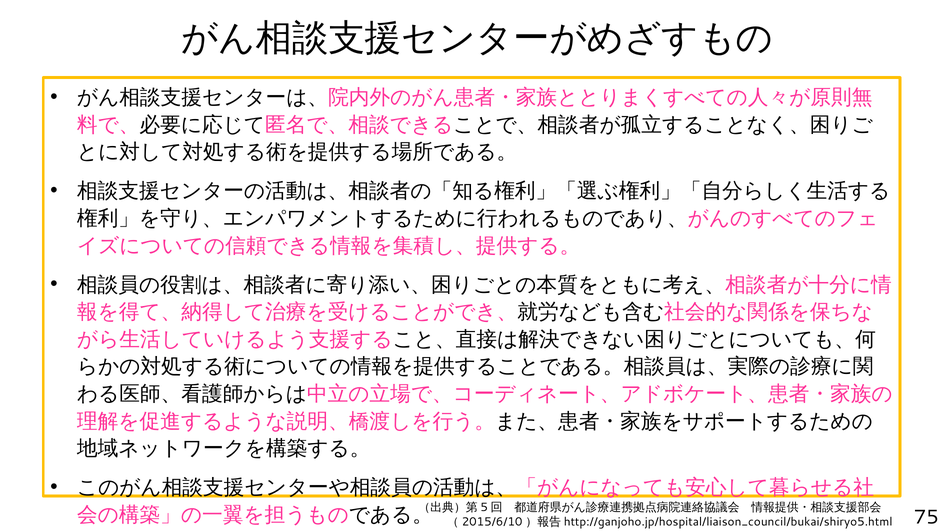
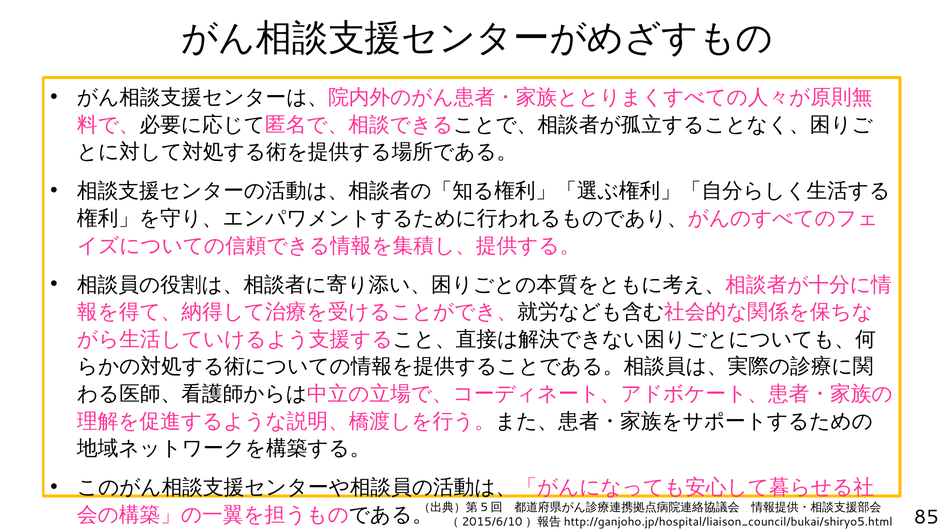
75: 75 -> 85 (926, 517)
